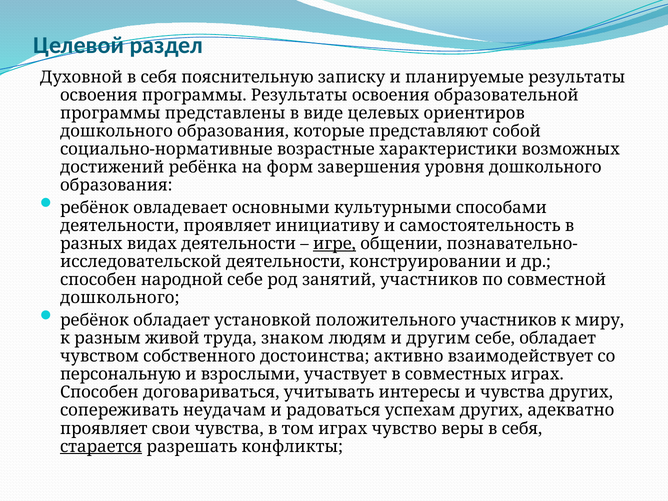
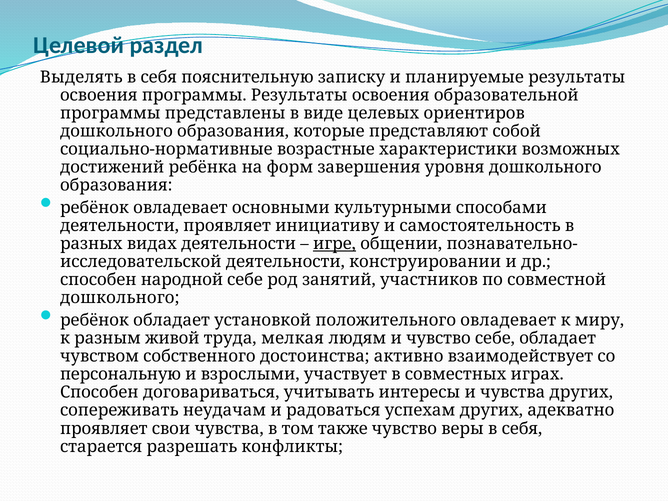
Духовной: Духовной -> Выделять (81, 77)
положительного участников: участников -> овладевает (508, 320)
знаком: знаком -> мелкая (293, 338)
и другим: другим -> чувство (438, 338)
том играх: играх -> также (343, 429)
старается underline: present -> none (101, 447)
